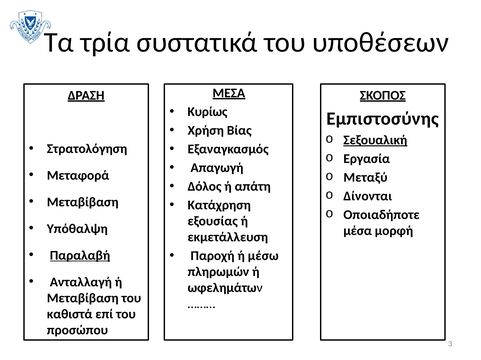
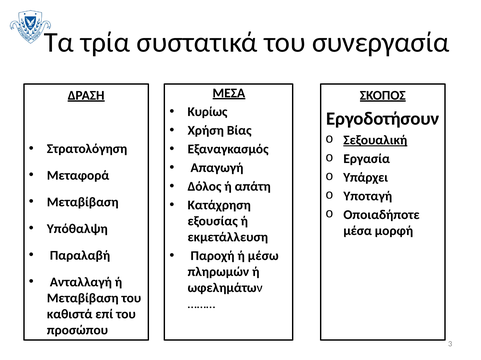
υποθέσεων: υποθέσεων -> συνεργασία (381, 43)
Εμπιστοσύνης: Εμπιστοσύνης -> Εργοδοτήσουν (383, 119)
Μεταξύ: Μεταξύ -> Υπάρχει (366, 178)
Δίνονται: Δίνονται -> Υποταγή (368, 197)
Παραλαβή underline: present -> none (80, 256)
